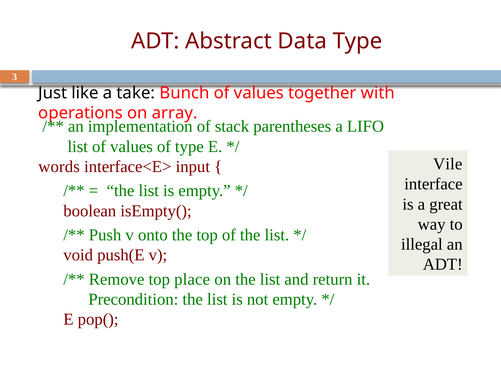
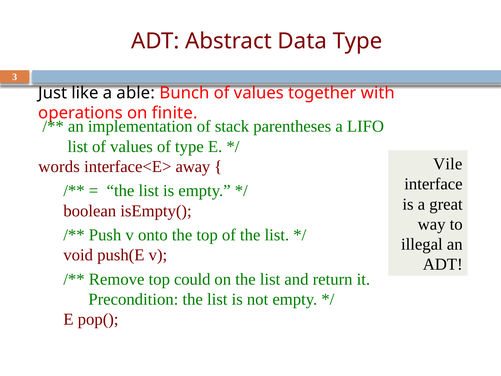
take: take -> able (136, 93)
array: array -> finite (175, 113)
input: input -> away (193, 166)
place: place -> could (192, 279)
